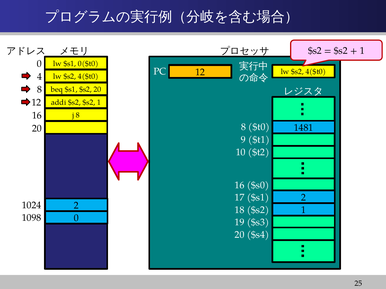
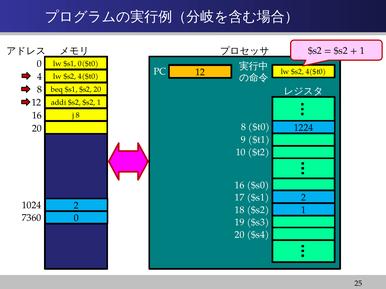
1481: 1481 -> 1224 (304, 128)
1098: 1098 -> 7360 (32, 218)
